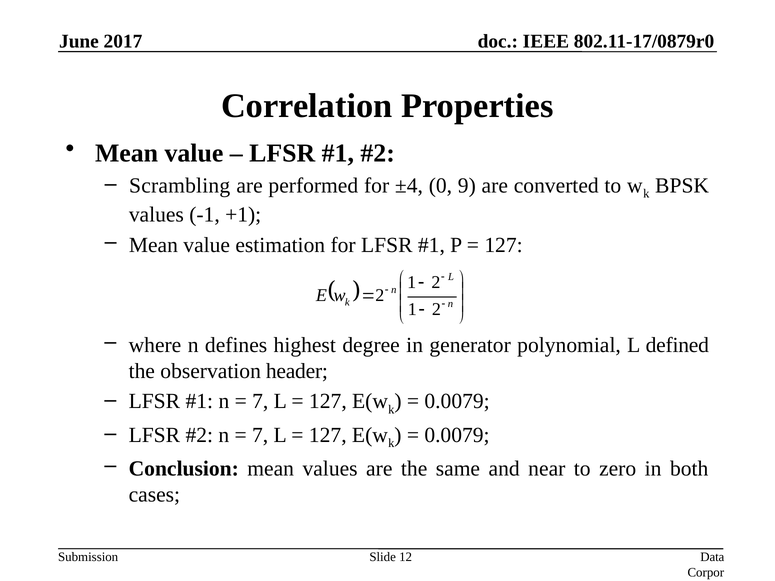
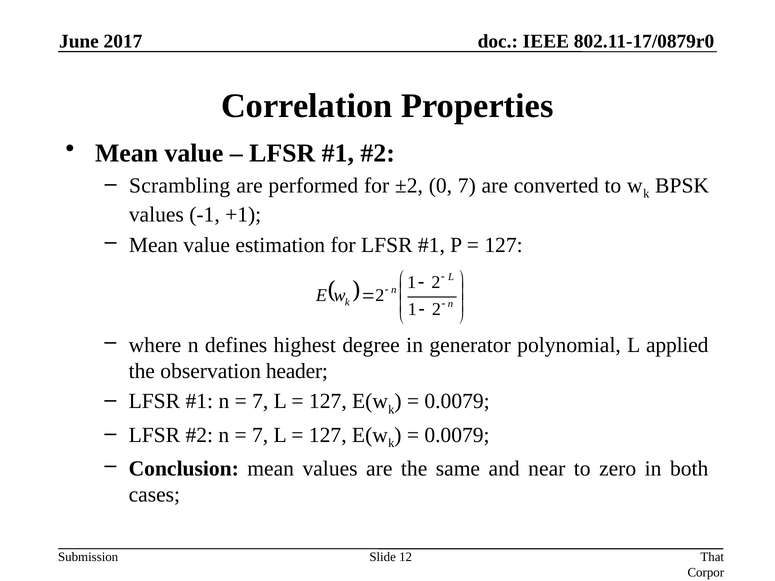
±4: ±4 -> ±2 (409, 186)
0 9: 9 -> 7 (467, 186)
defined: defined -> applied (677, 345)
Data: Data -> That (712, 557)
